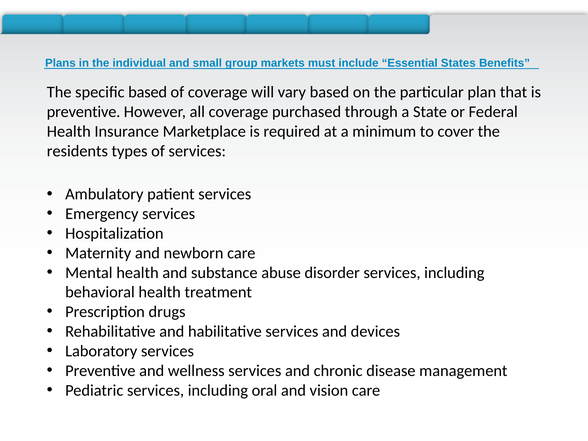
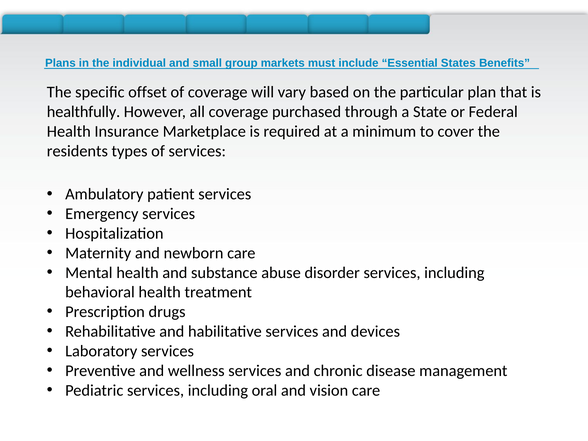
specific based: based -> offset (148, 92)
preventive: preventive -> healthfully (84, 112)
